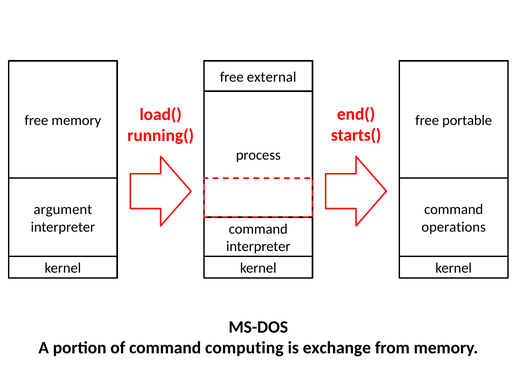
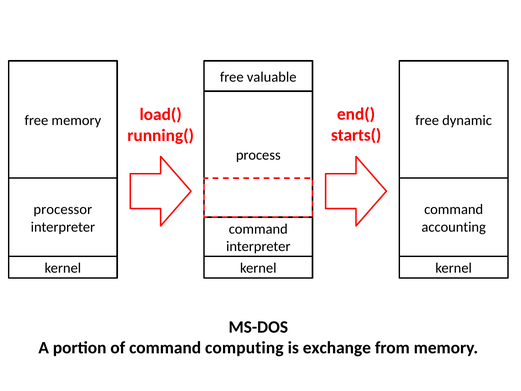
external: external -> valuable (272, 77)
portable: portable -> dynamic (467, 120)
argument: argument -> processor (63, 209)
operations: operations -> accounting (454, 227)
